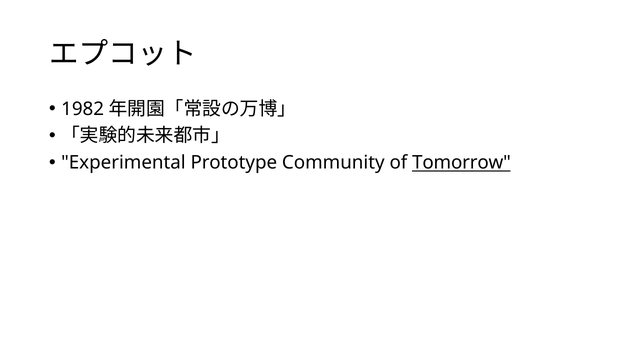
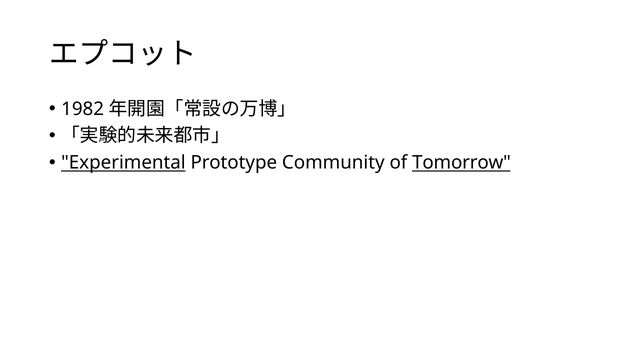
Experimental underline: none -> present (123, 163)
